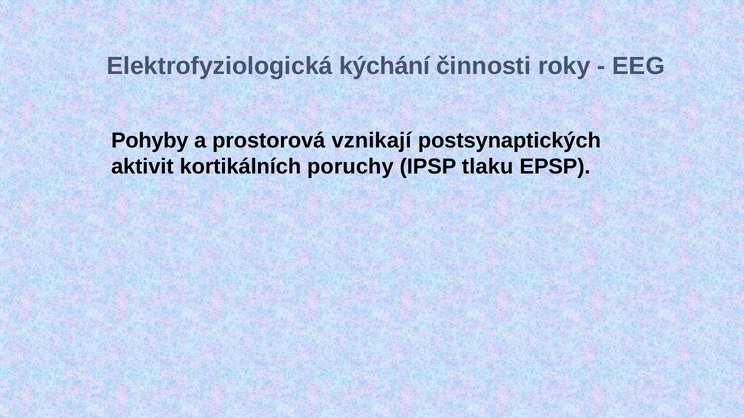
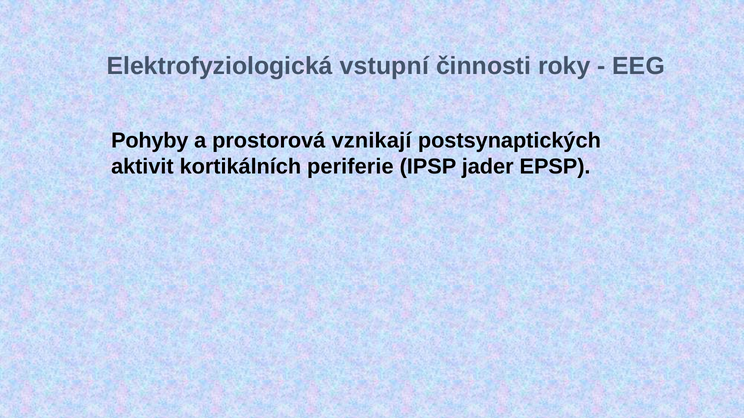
kýchání: kýchání -> vstupní (384, 66)
poruchy: poruchy -> periferie (350, 167)
tlaku: tlaku -> jader (488, 167)
